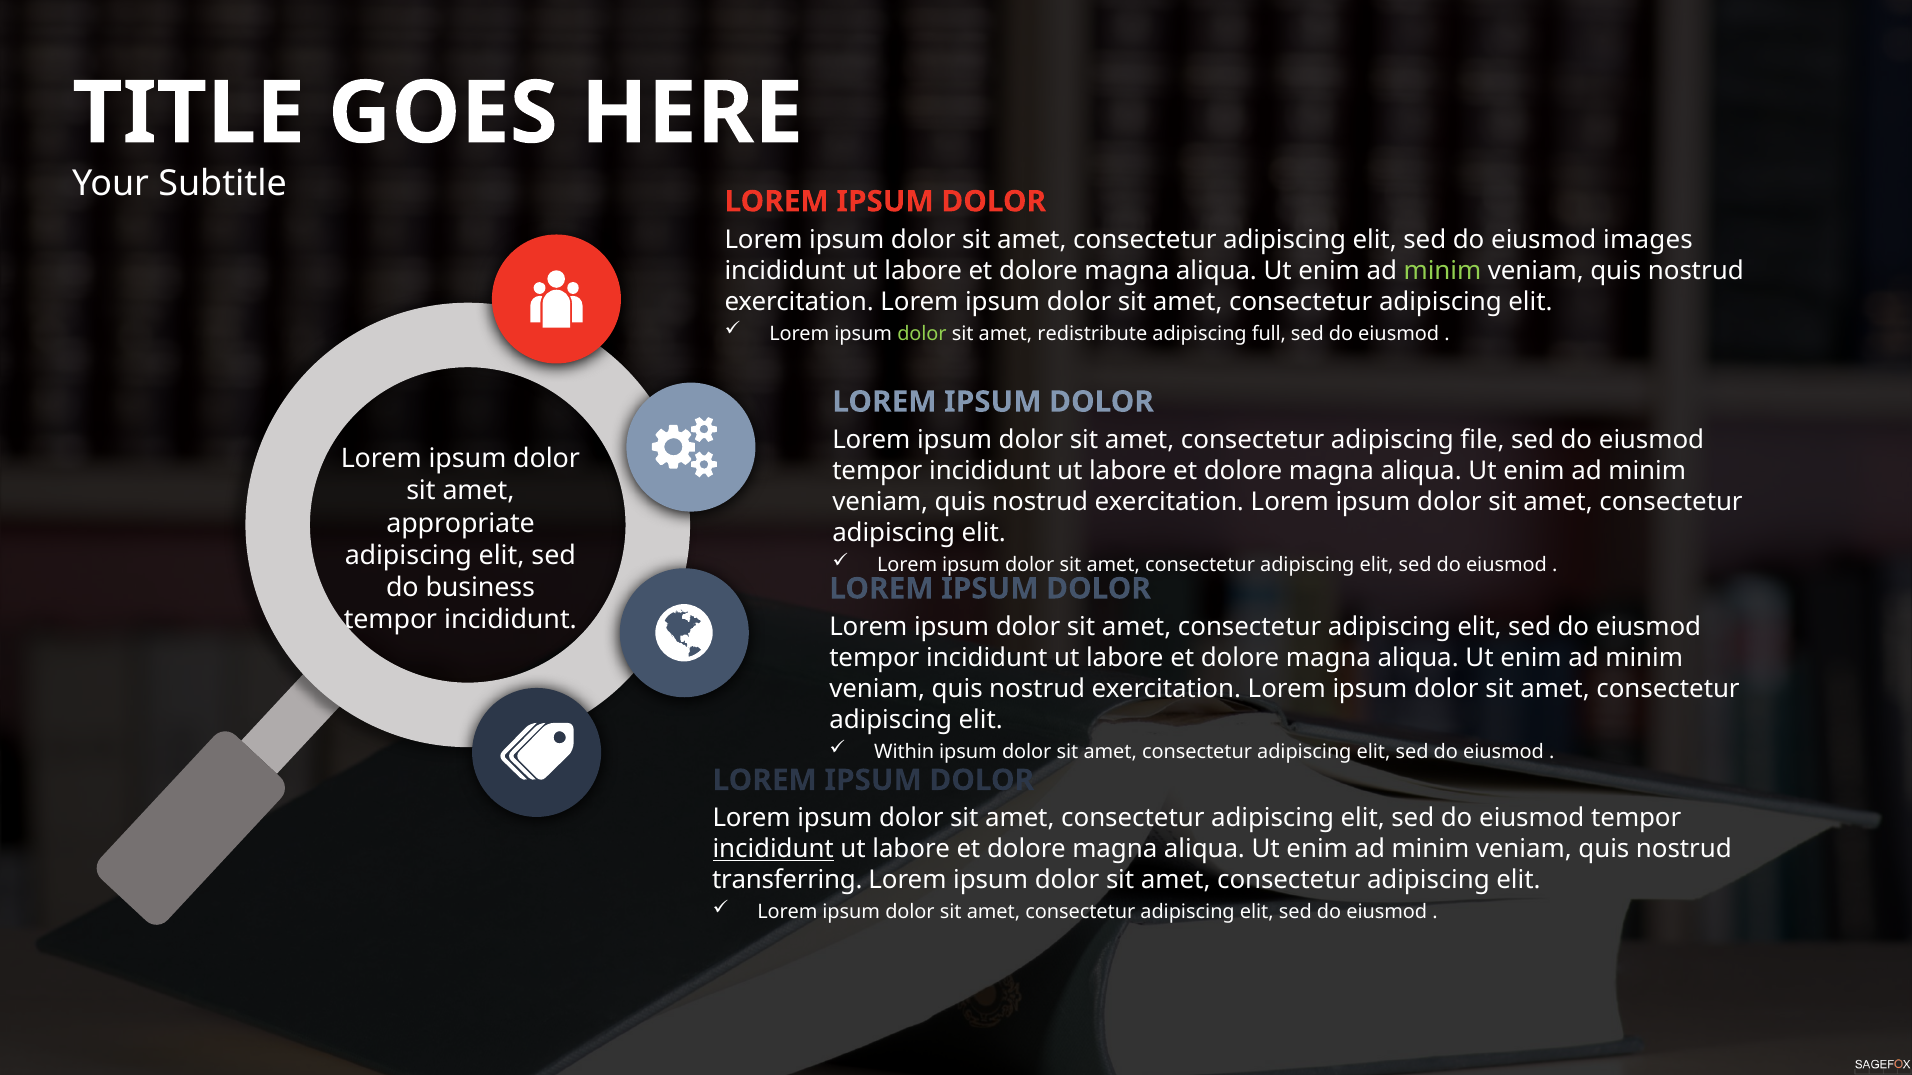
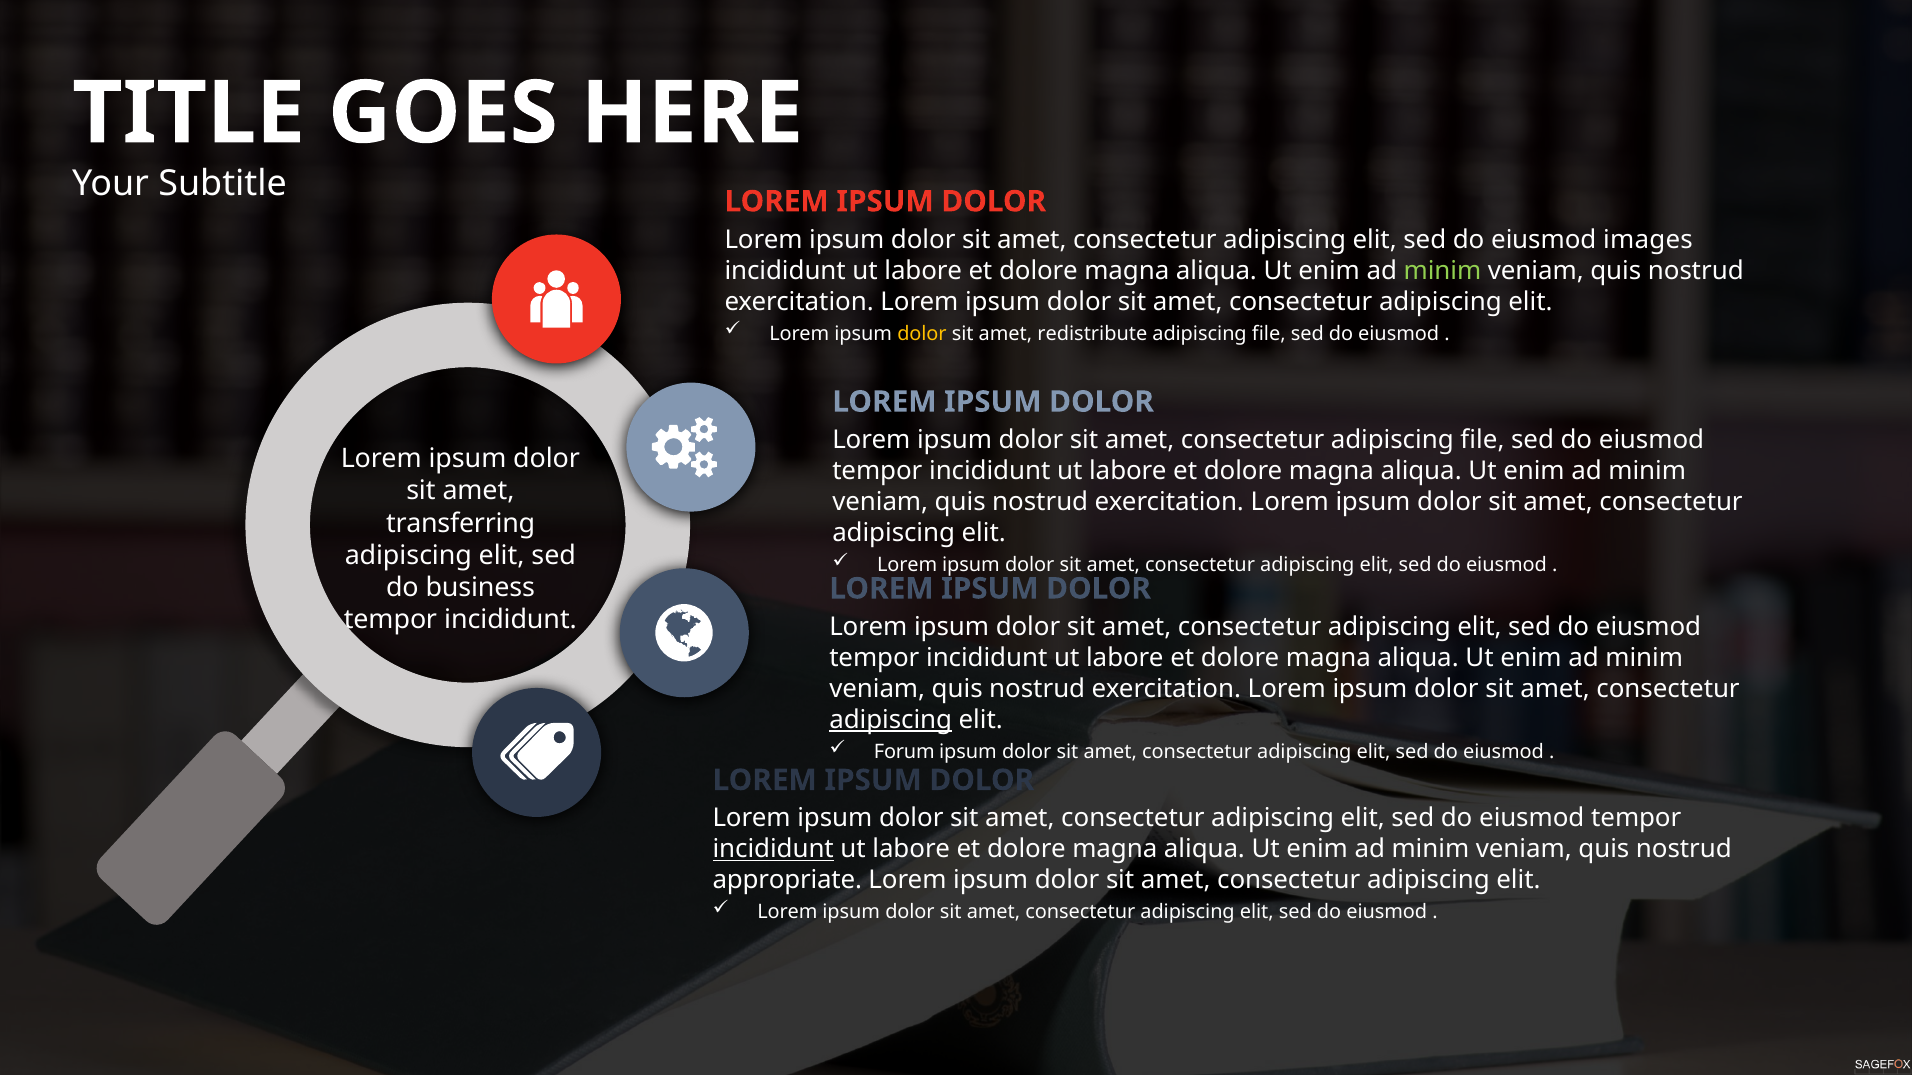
dolor colour: light green -> yellow (922, 334)
full: full -> file (1269, 334)
appropriate: appropriate -> transferring (461, 523)
adipiscing underline: none -> present (891, 720)
Within: Within -> Forum (904, 752)
transferring: transferring -> appropriate (787, 881)
